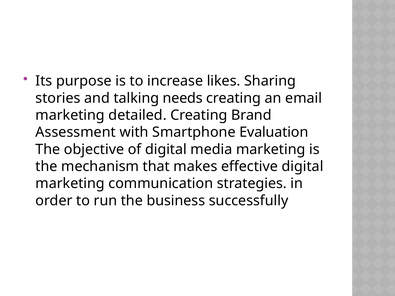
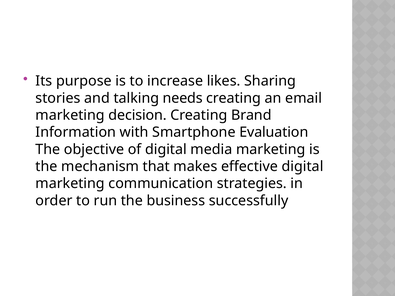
detailed: detailed -> decision (138, 115)
Assessment: Assessment -> Information (76, 132)
